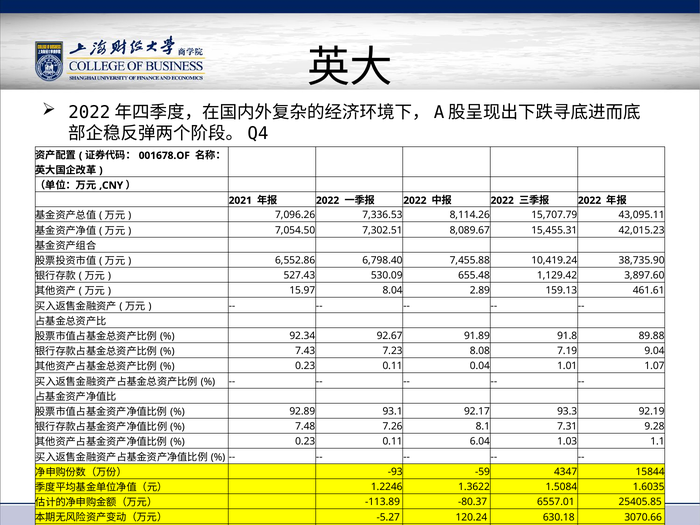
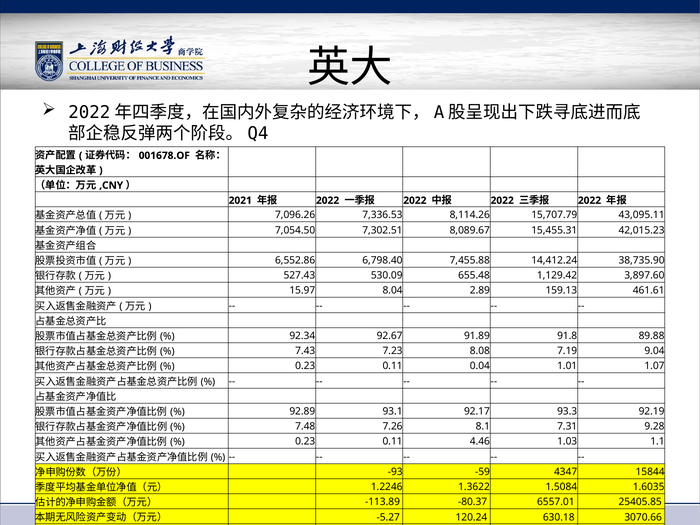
10,419.24: 10,419.24 -> 14,412.24 (554, 260)
6.04: 6.04 -> 4.46 (480, 442)
